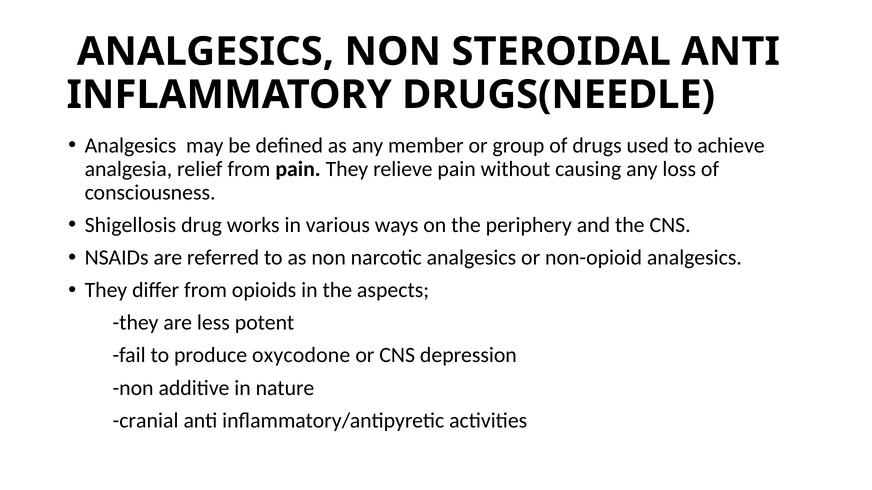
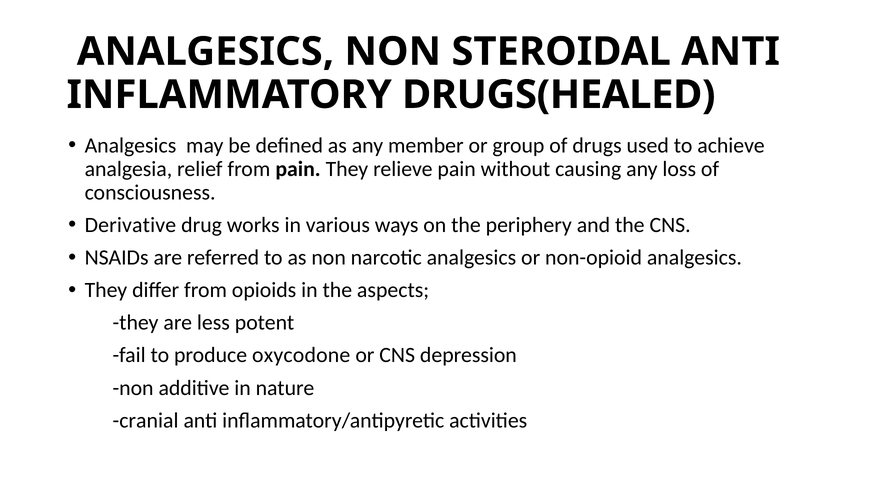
DRUGS(NEEDLE: DRUGS(NEEDLE -> DRUGS(HEALED (559, 95)
Shigellosis: Shigellosis -> Derivative (130, 225)
